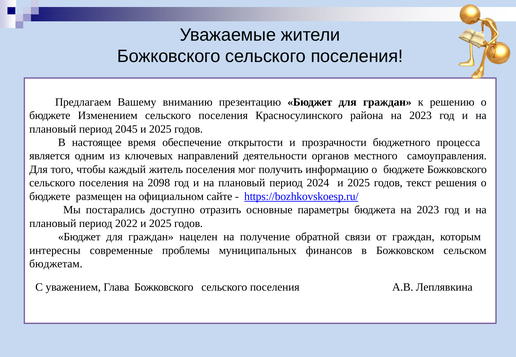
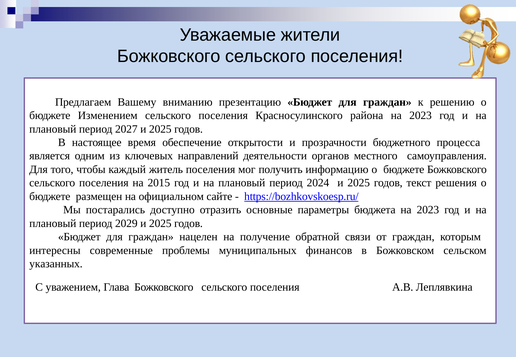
2045: 2045 -> 2027 (126, 129)
2098: 2098 -> 2015 (159, 183)
2022: 2022 -> 2029 (126, 224)
бюджетам: бюджетам -> указанных (56, 264)
